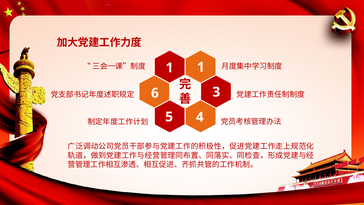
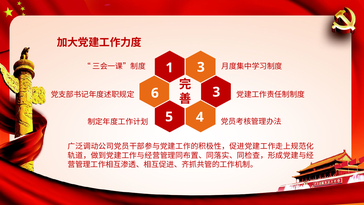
1 1: 1 -> 3 (201, 67)
